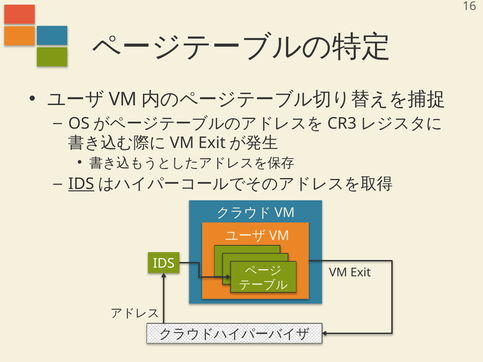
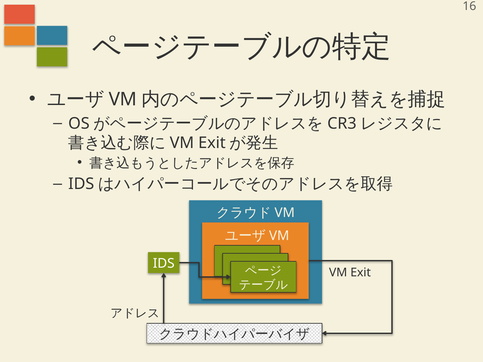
IDS underline: present -> none (81, 184)
